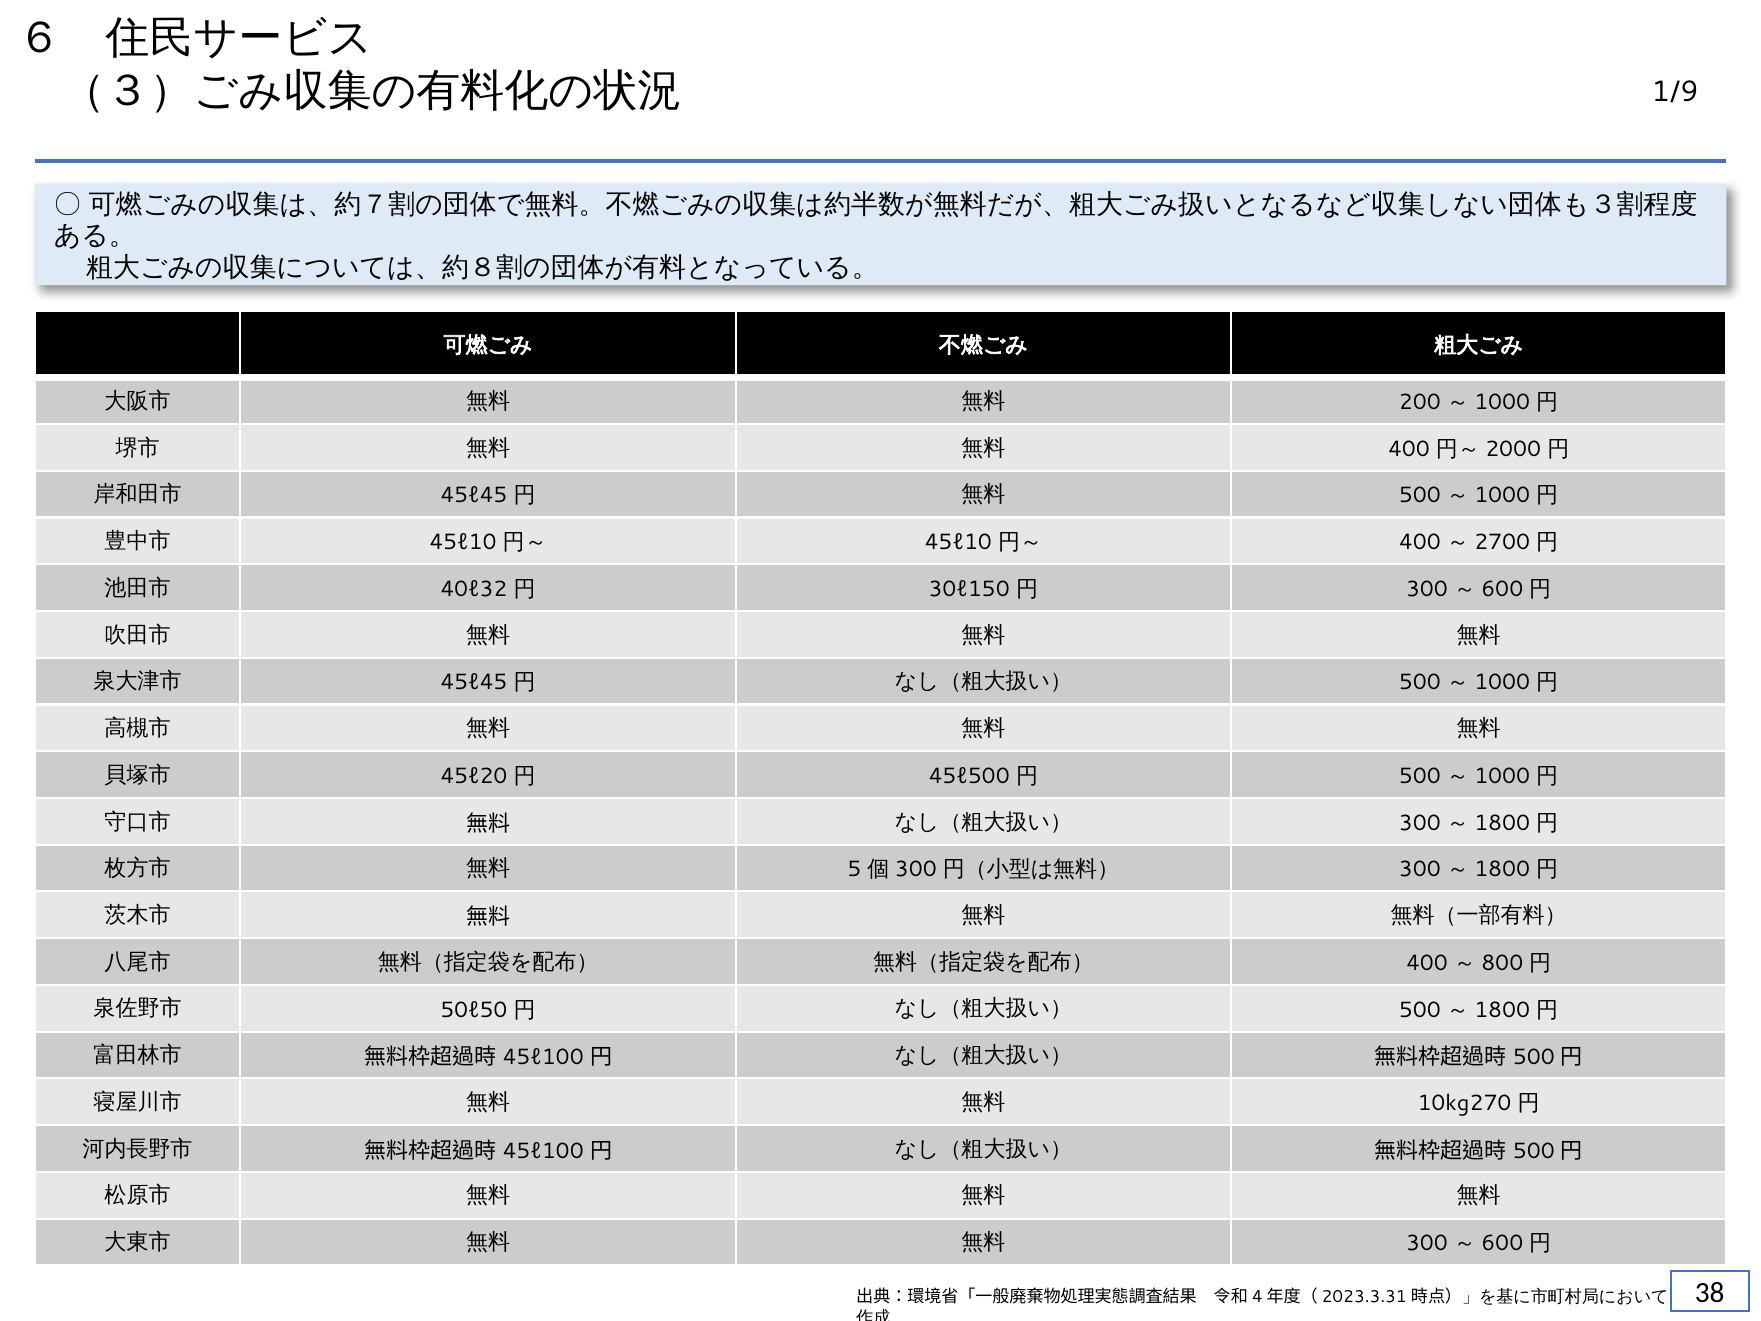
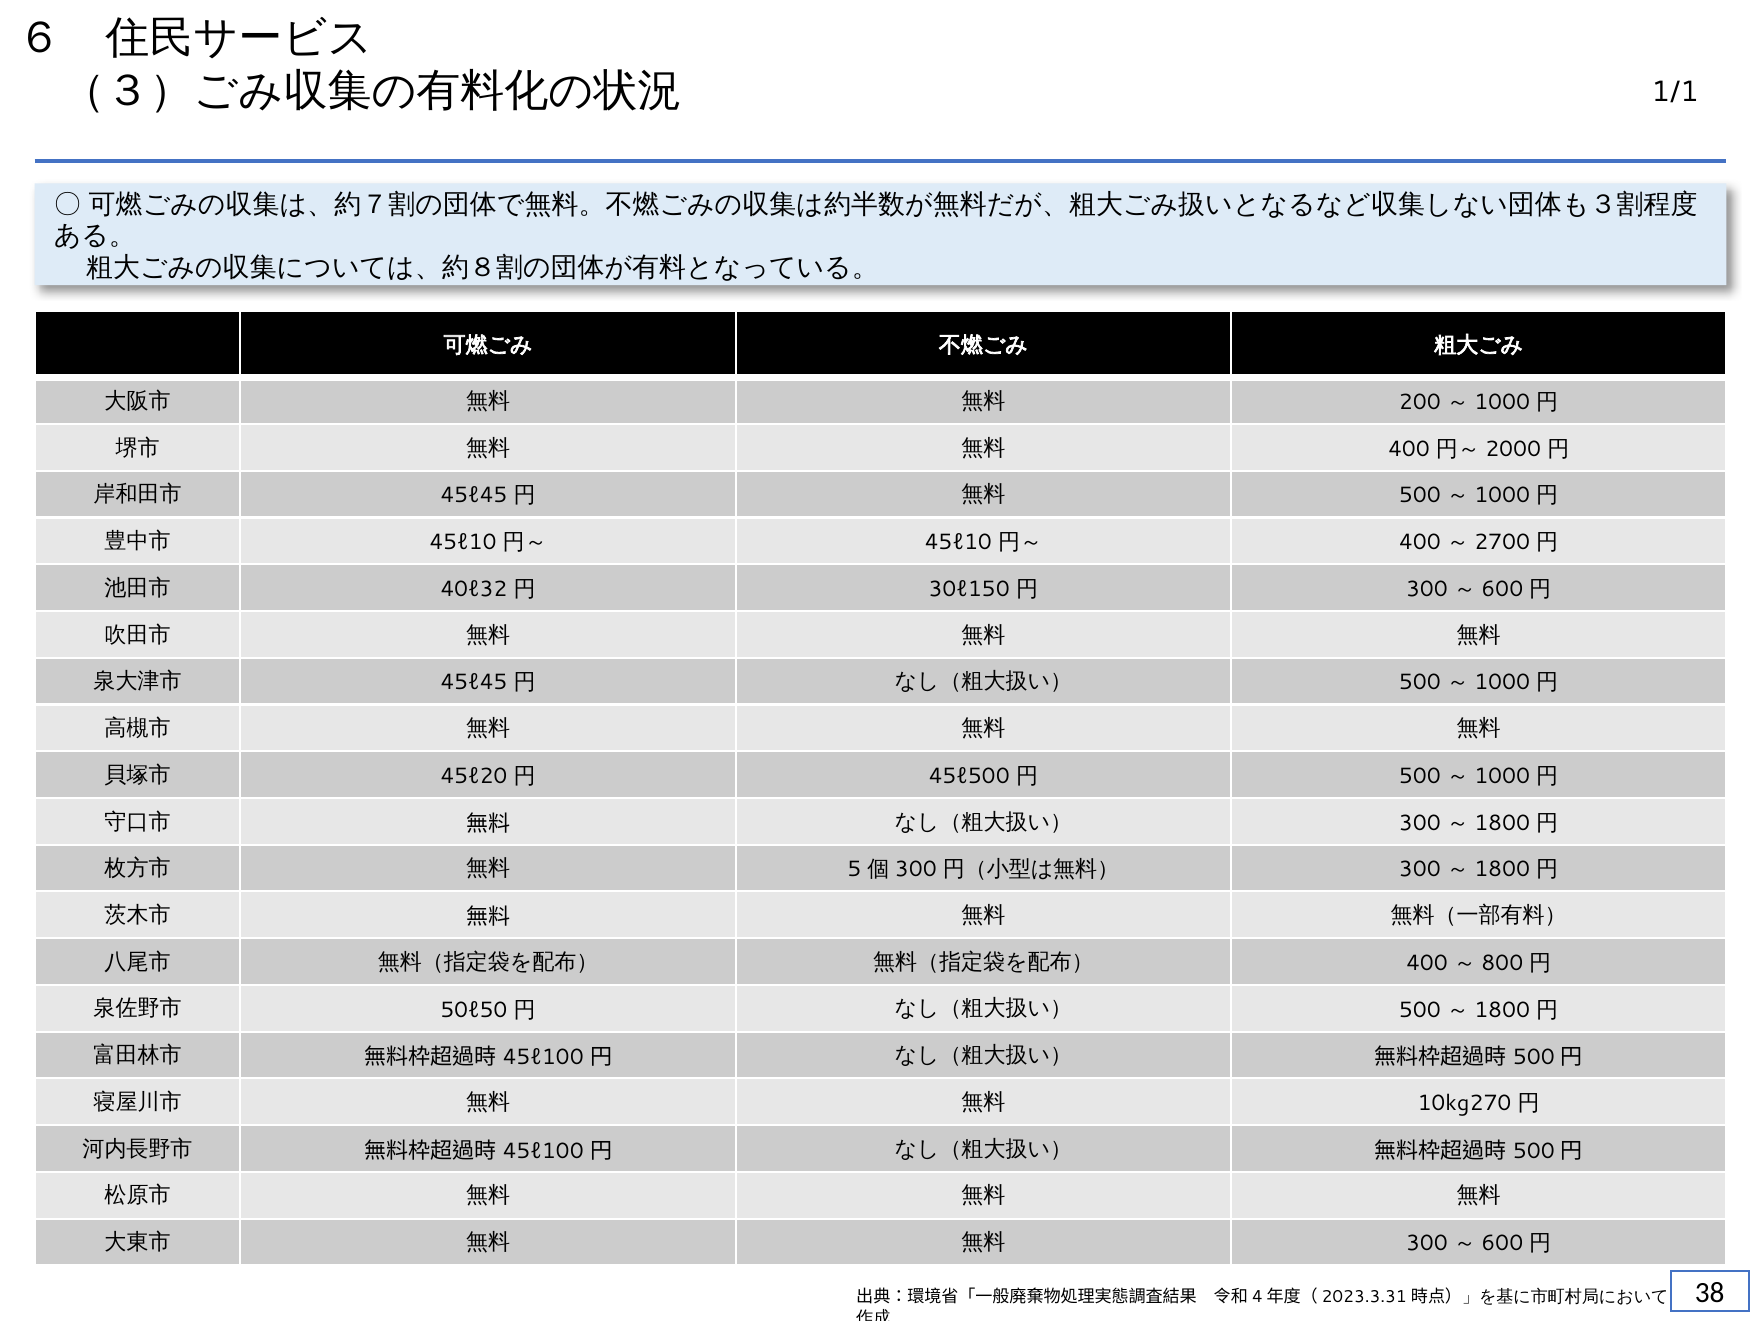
1/9: 1/9 -> 1/1 (1675, 92)
